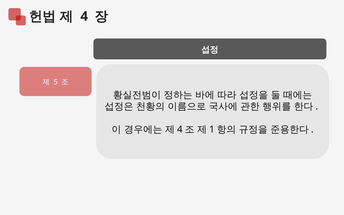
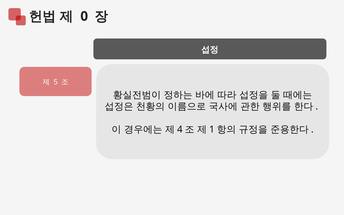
4: 4 -> 0 (84, 16)
